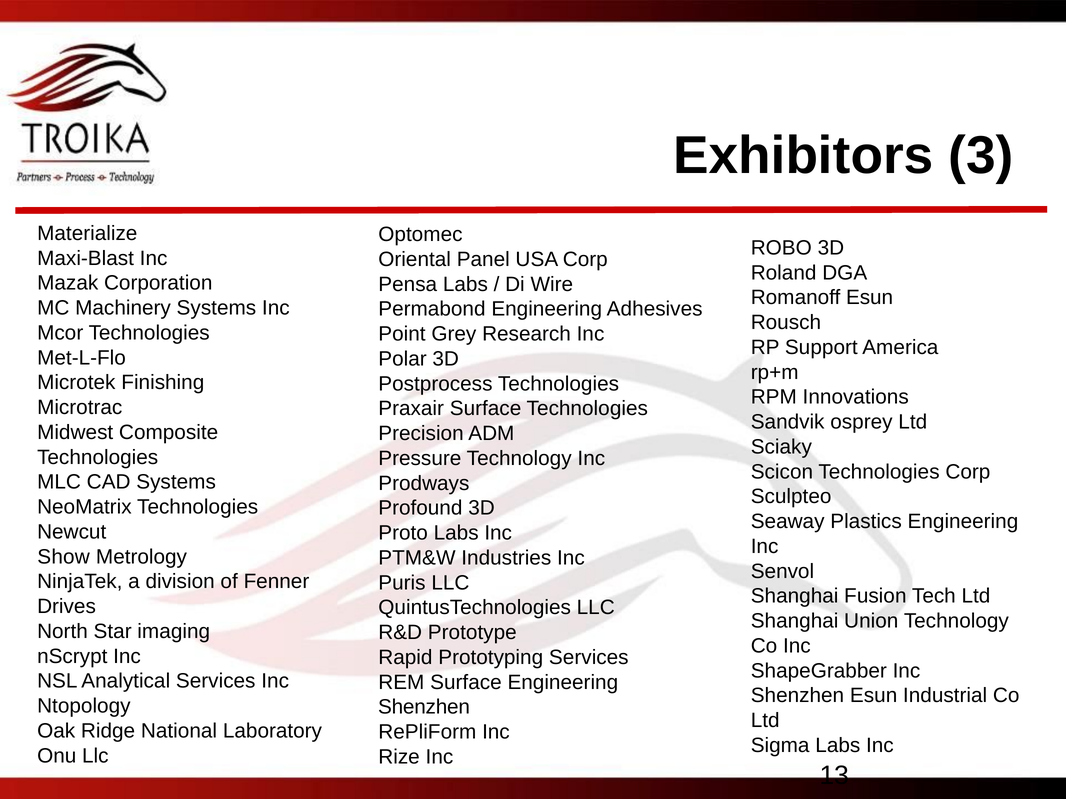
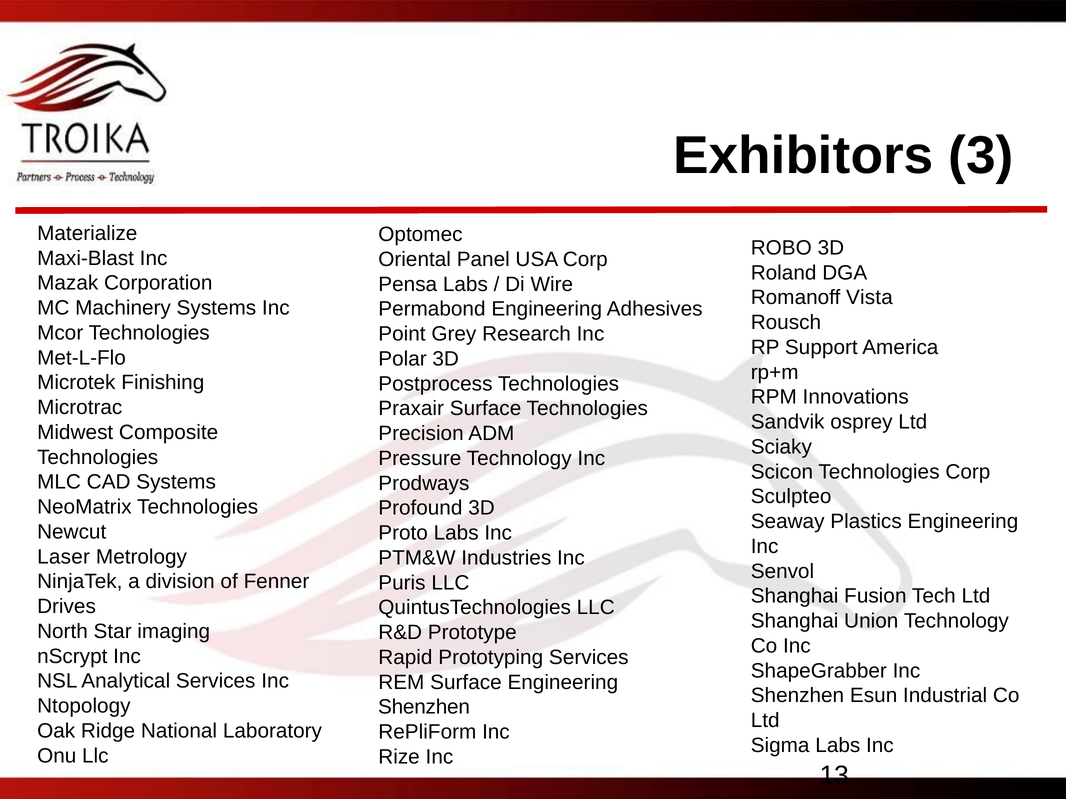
Romanoff Esun: Esun -> Vista (869, 298)
Show: Show -> Laser (64, 557)
